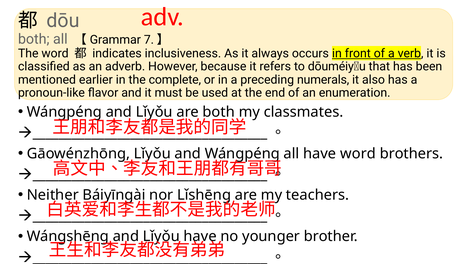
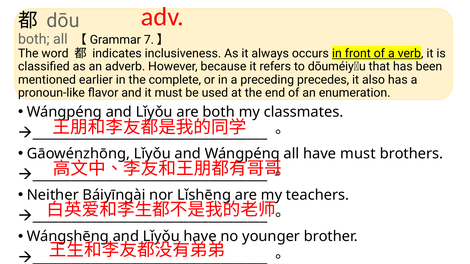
numerals: numerals -> precedes (323, 80)
have word: word -> must (358, 154)
